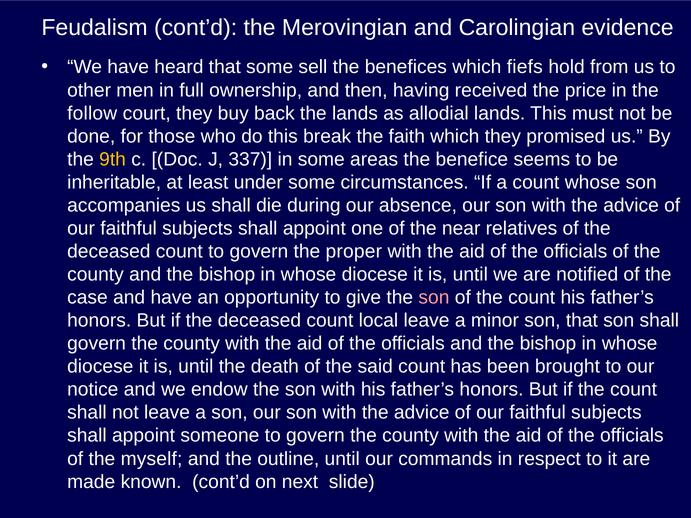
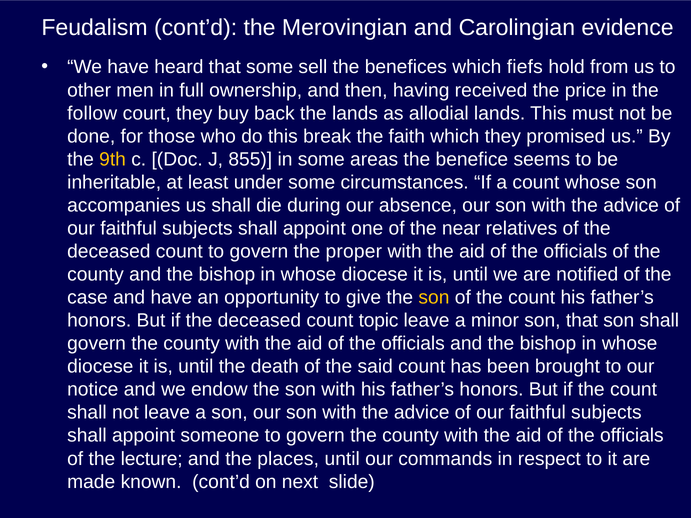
337: 337 -> 855 (250, 159)
son colour: pink -> yellow (434, 298)
local: local -> topic (379, 321)
myself: myself -> lecture (152, 459)
outline: outline -> places (288, 459)
